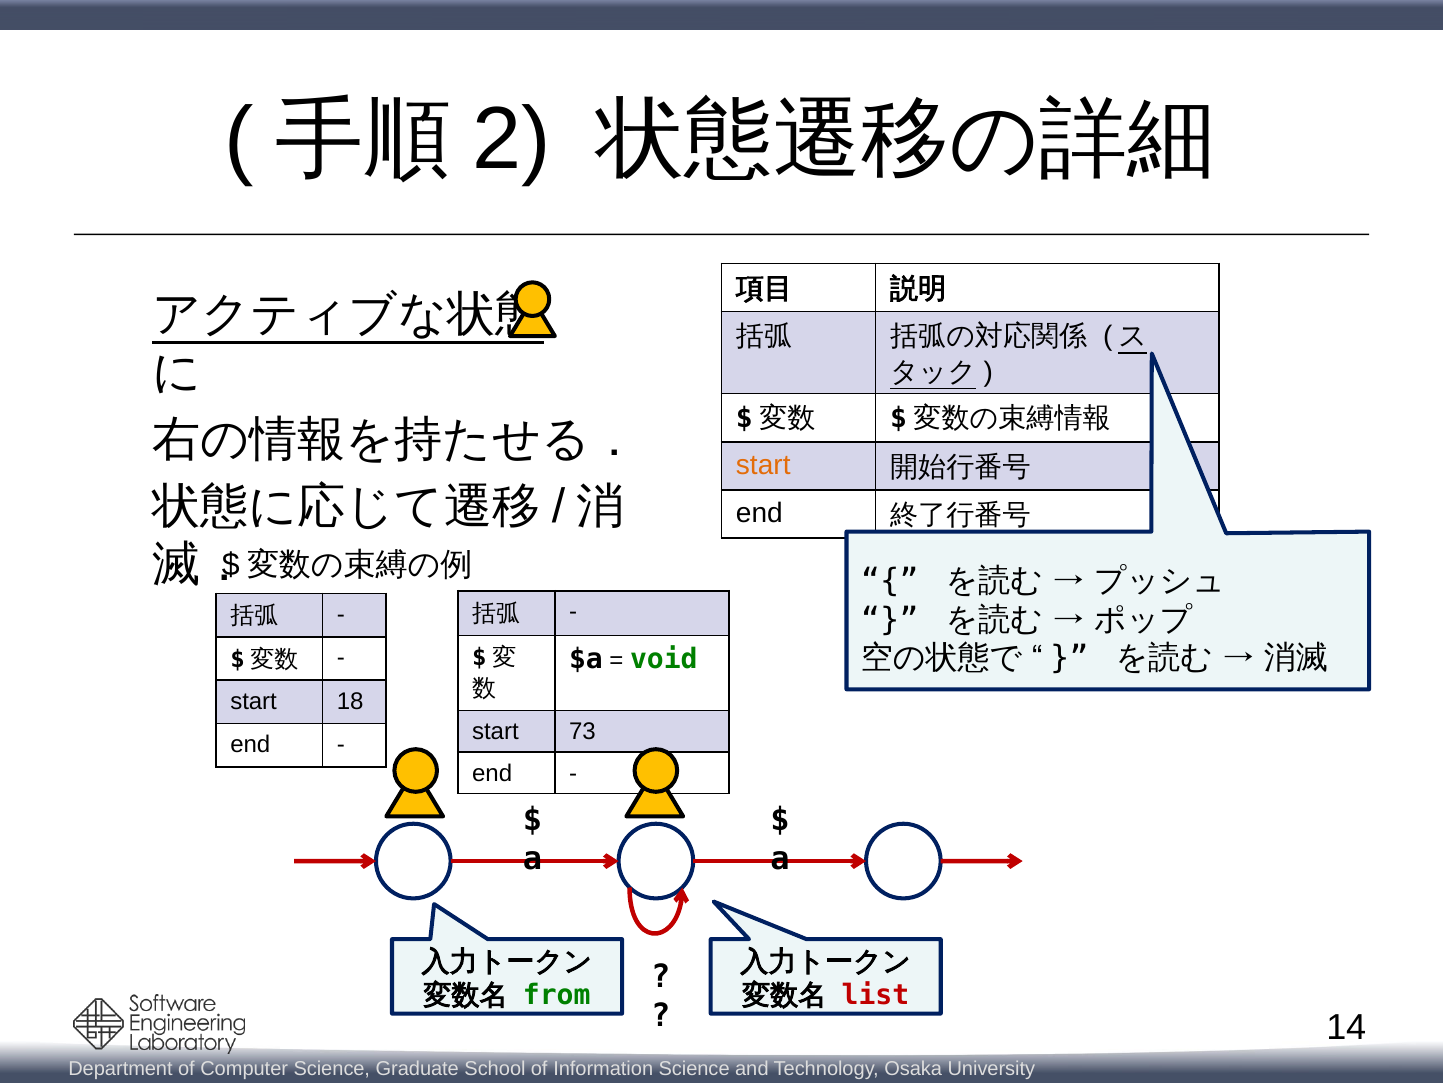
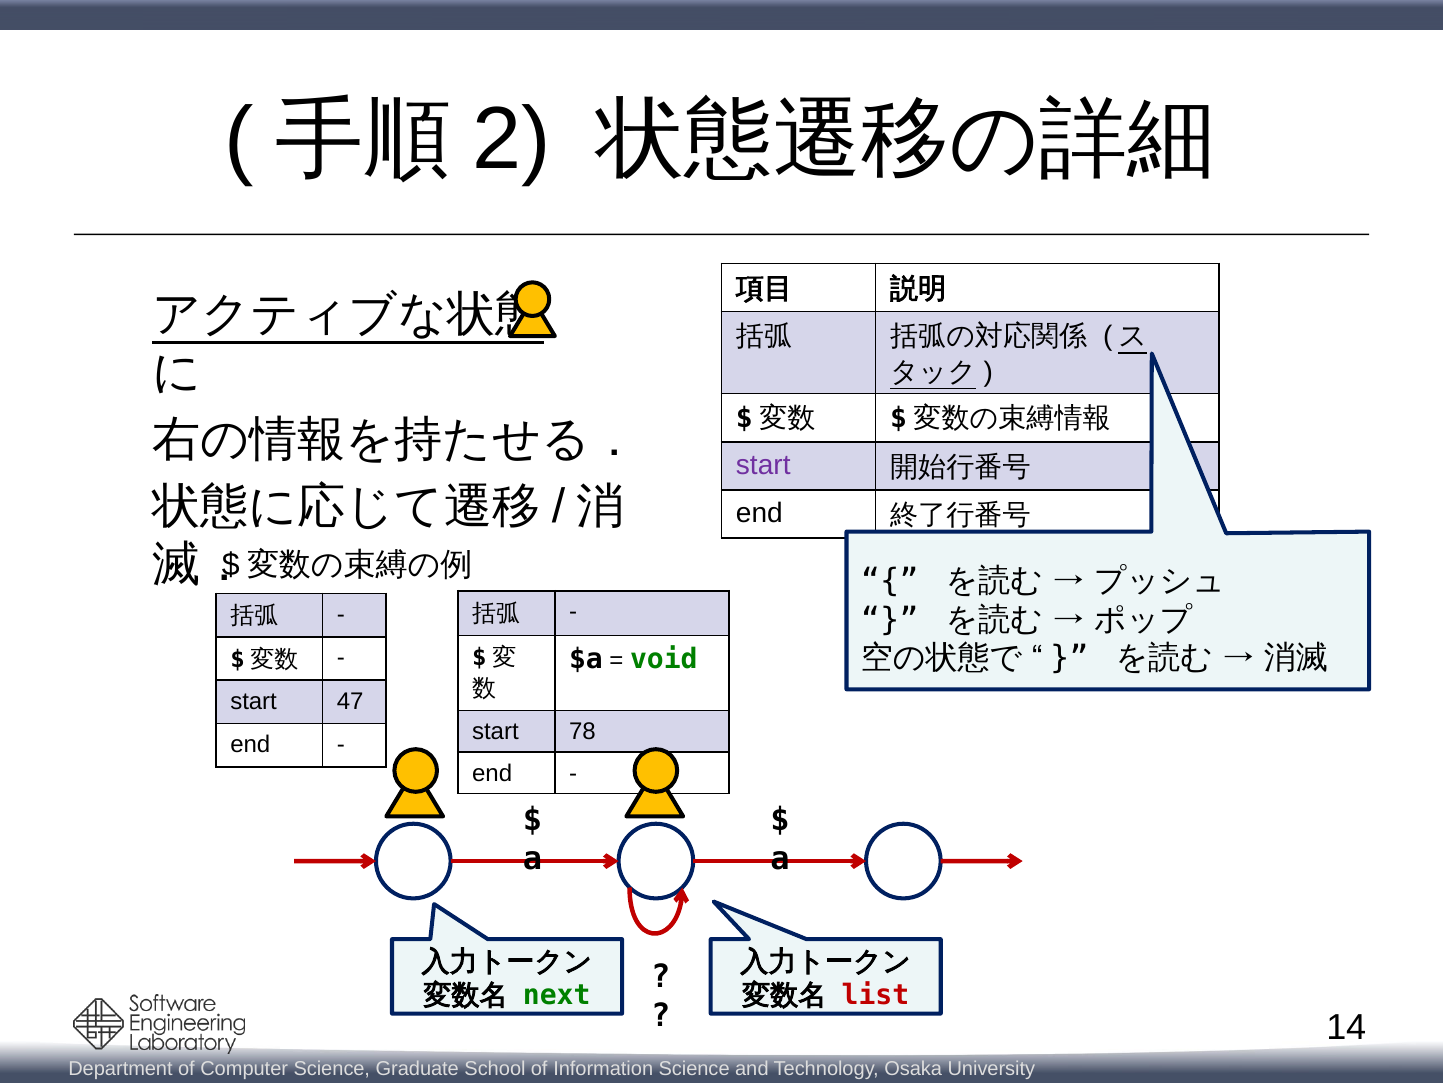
start colour: orange -> purple (763, 465)
18: 18 -> 47 (350, 701)
73: 73 -> 78 (583, 731)
from: from -> next (557, 994)
